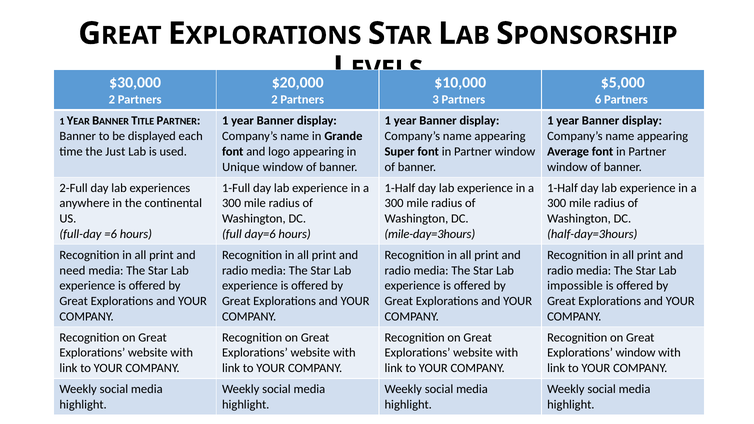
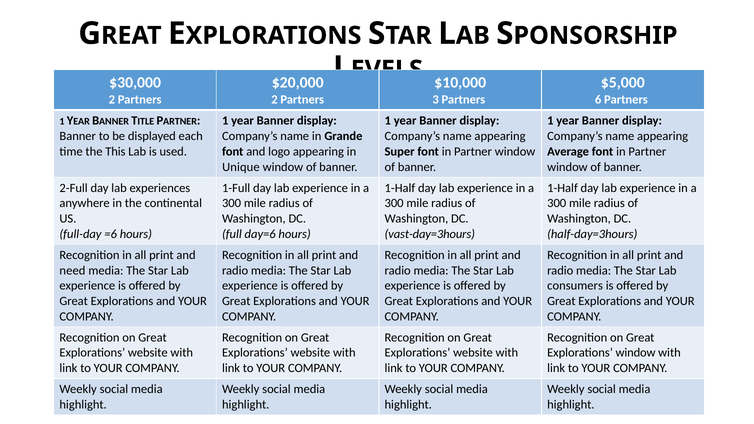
Just: Just -> This (115, 152)
mile-day=3hours: mile-day=3hours -> vast-day=3hours (430, 234)
impossible: impossible -> consumers (575, 286)
